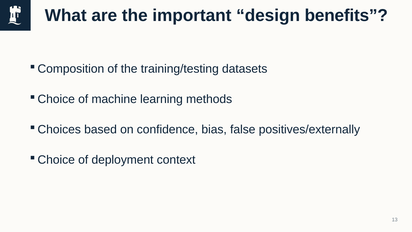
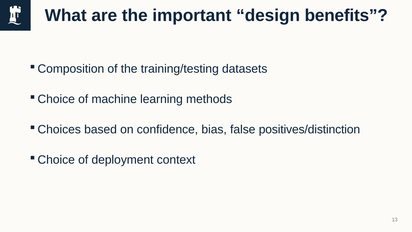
positives/externally: positives/externally -> positives/distinction (309, 129)
